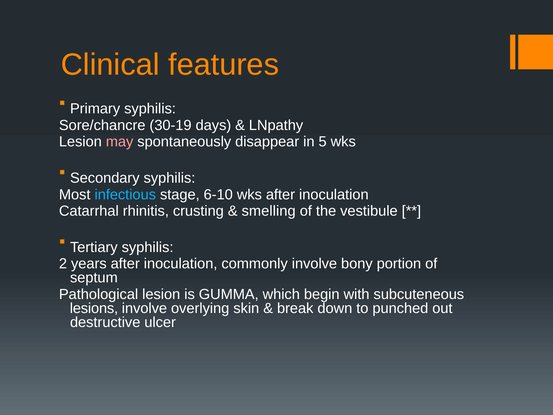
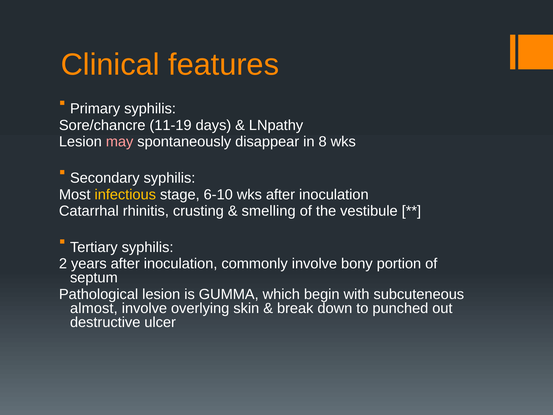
30-19: 30-19 -> 11-19 (171, 125)
5: 5 -> 8 (323, 142)
infectious colour: light blue -> yellow (125, 194)
lesions: lesions -> almost (94, 308)
